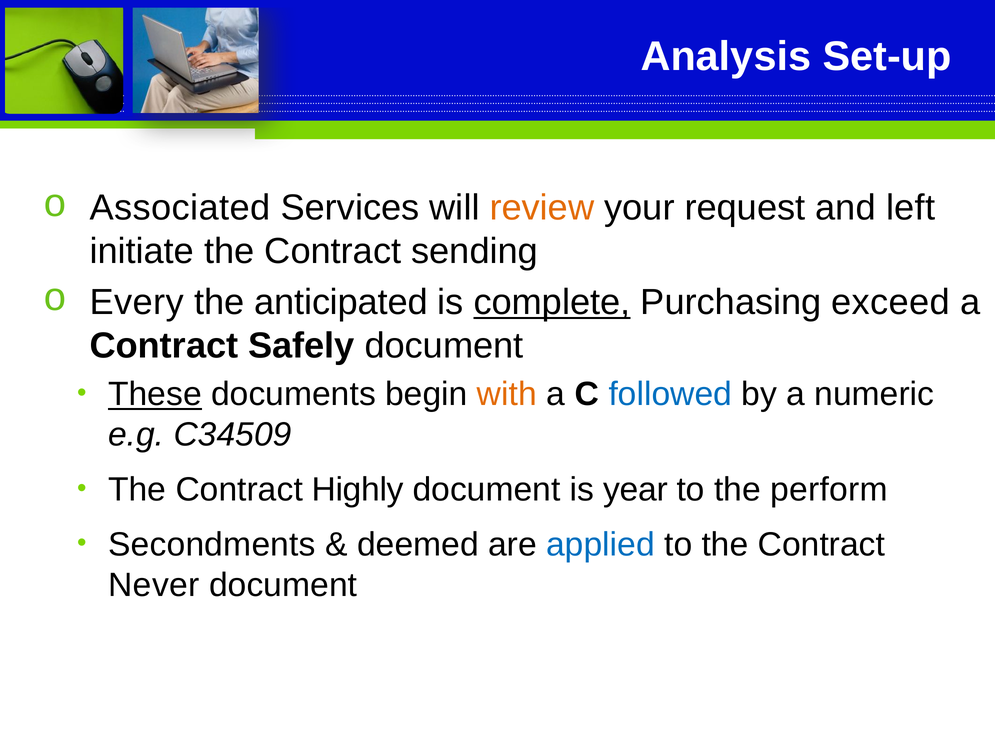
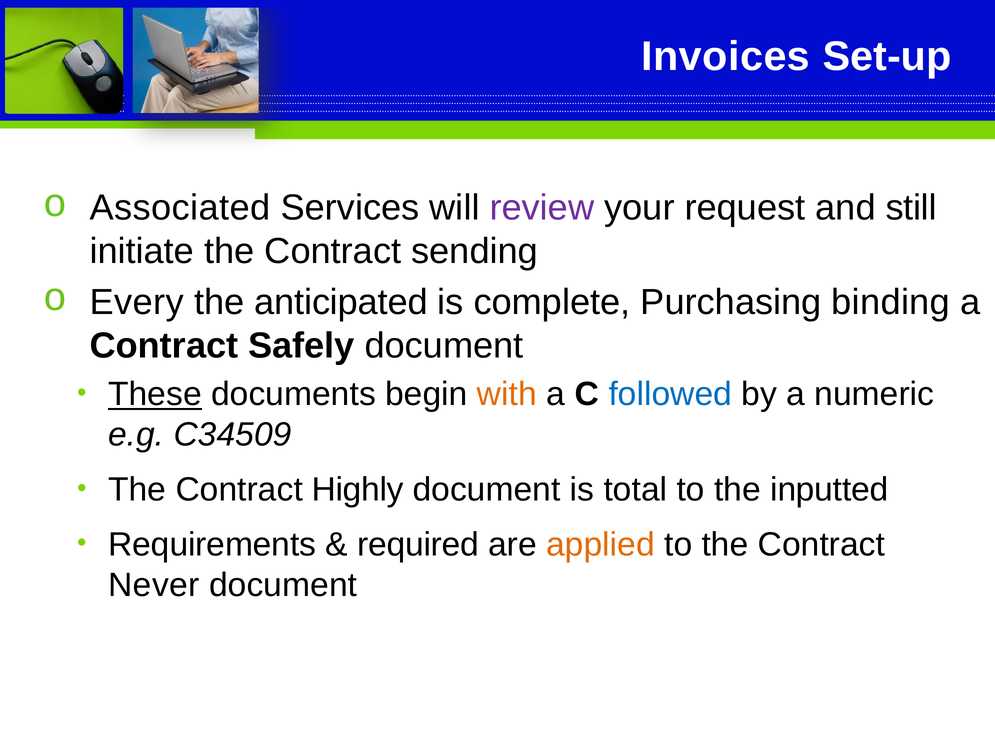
Analysis: Analysis -> Invoices (726, 57)
review colour: orange -> purple (542, 208)
left: left -> still (911, 208)
complete underline: present -> none (552, 302)
exceed: exceed -> binding (891, 302)
year: year -> total (635, 490)
perform: perform -> inputted (829, 490)
Secondments: Secondments -> Requirements (212, 545)
deemed: deemed -> required (418, 545)
applied colour: blue -> orange (600, 545)
